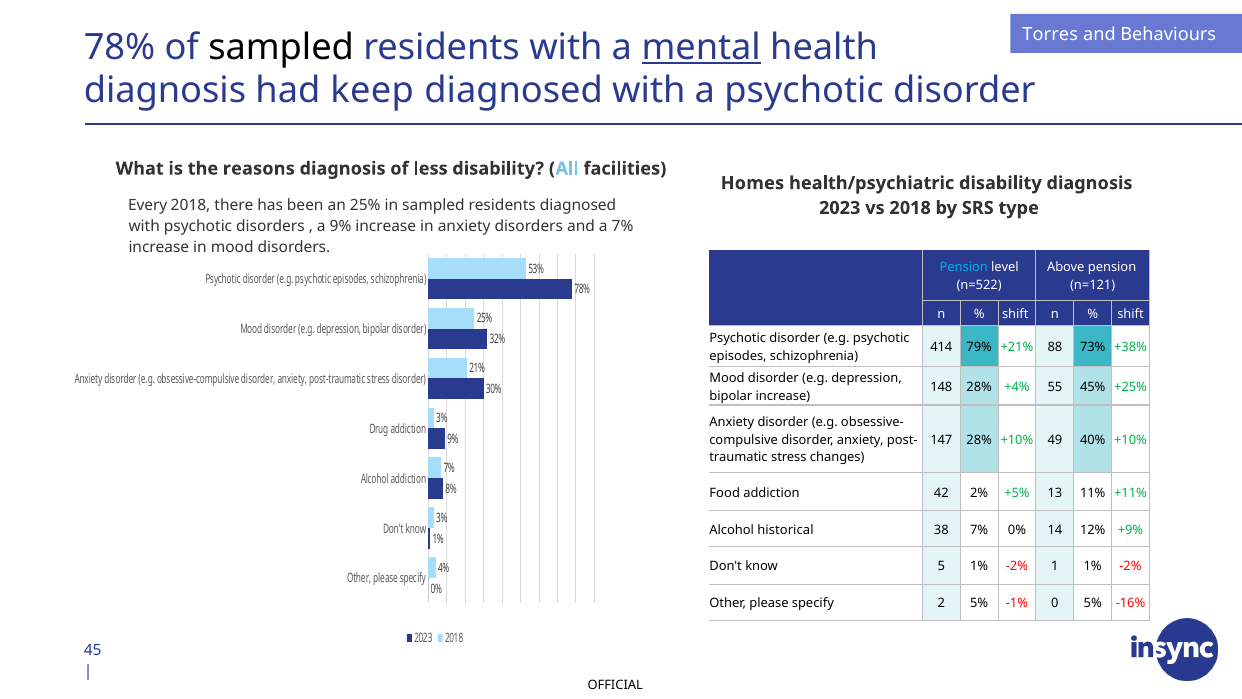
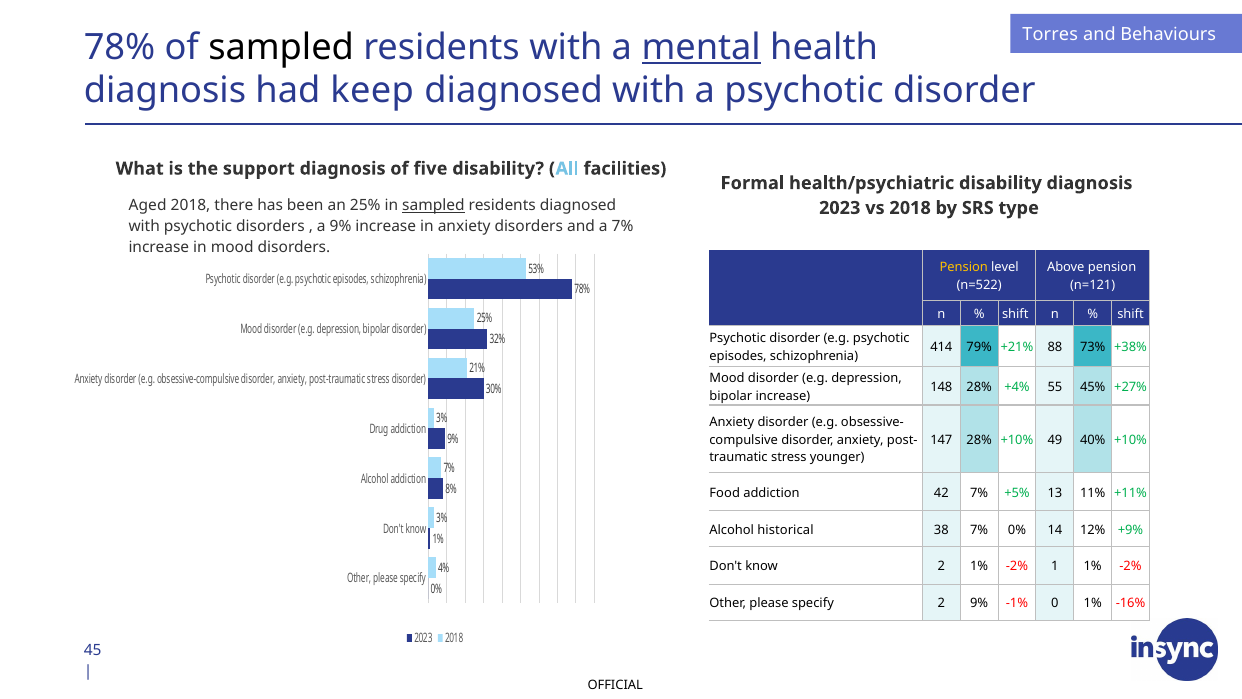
reasons: reasons -> support (259, 169)
less: less -> five (430, 169)
Homes: Homes -> Formal (752, 183)
Every: Every -> Aged (148, 205)
sampled underline: none -> present (433, 205)
Pension colour: light blue -> yellow (964, 268)
+25%: +25% -> +27% (1131, 387)
changes: changes -> younger (837, 457)
42 2%: 2% -> 7% (979, 493)
know 5: 5 -> 2 (941, 566)
2 5%: 5% -> 9% (979, 603)
0 5%: 5% -> 1% (1093, 603)
